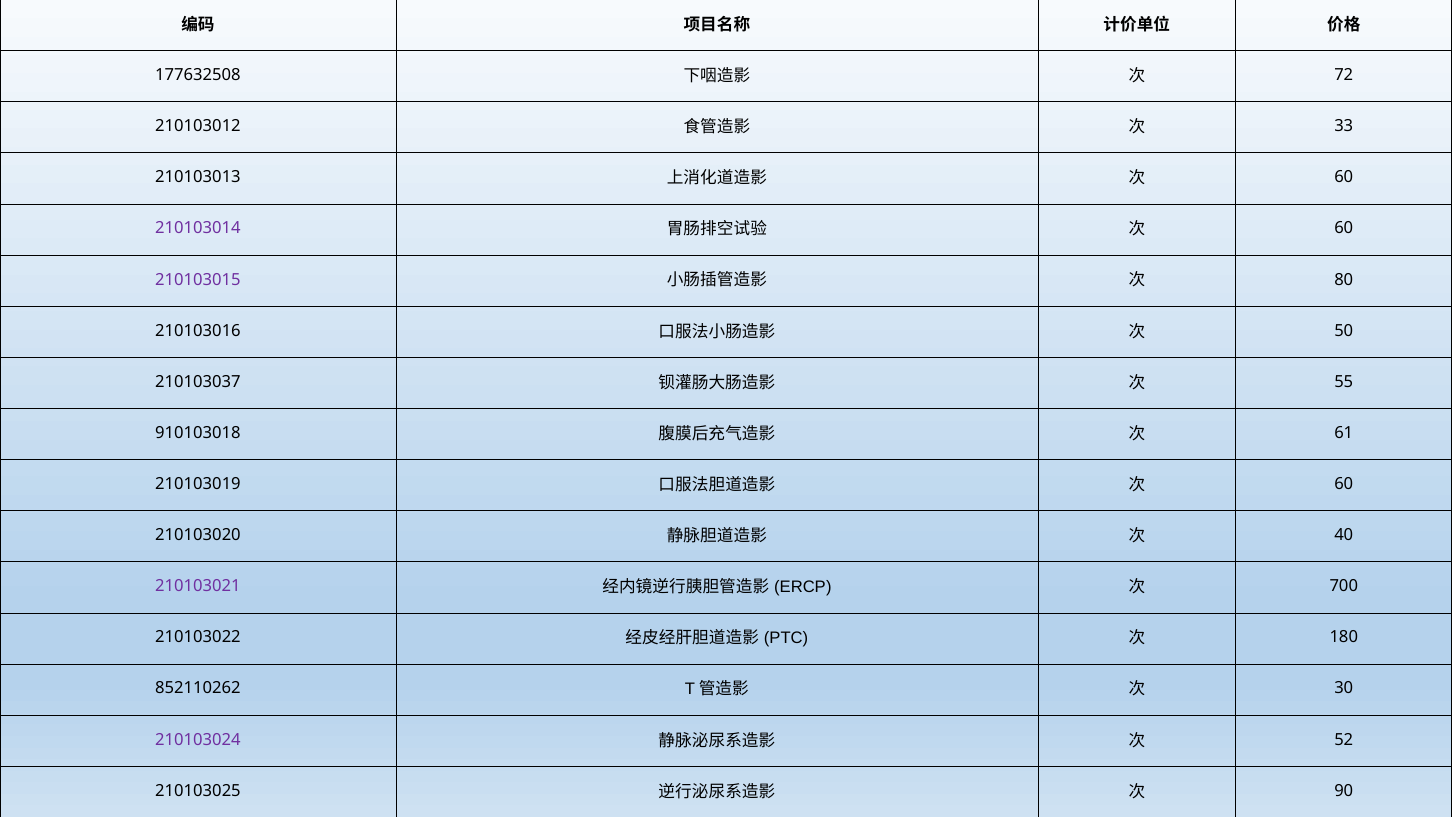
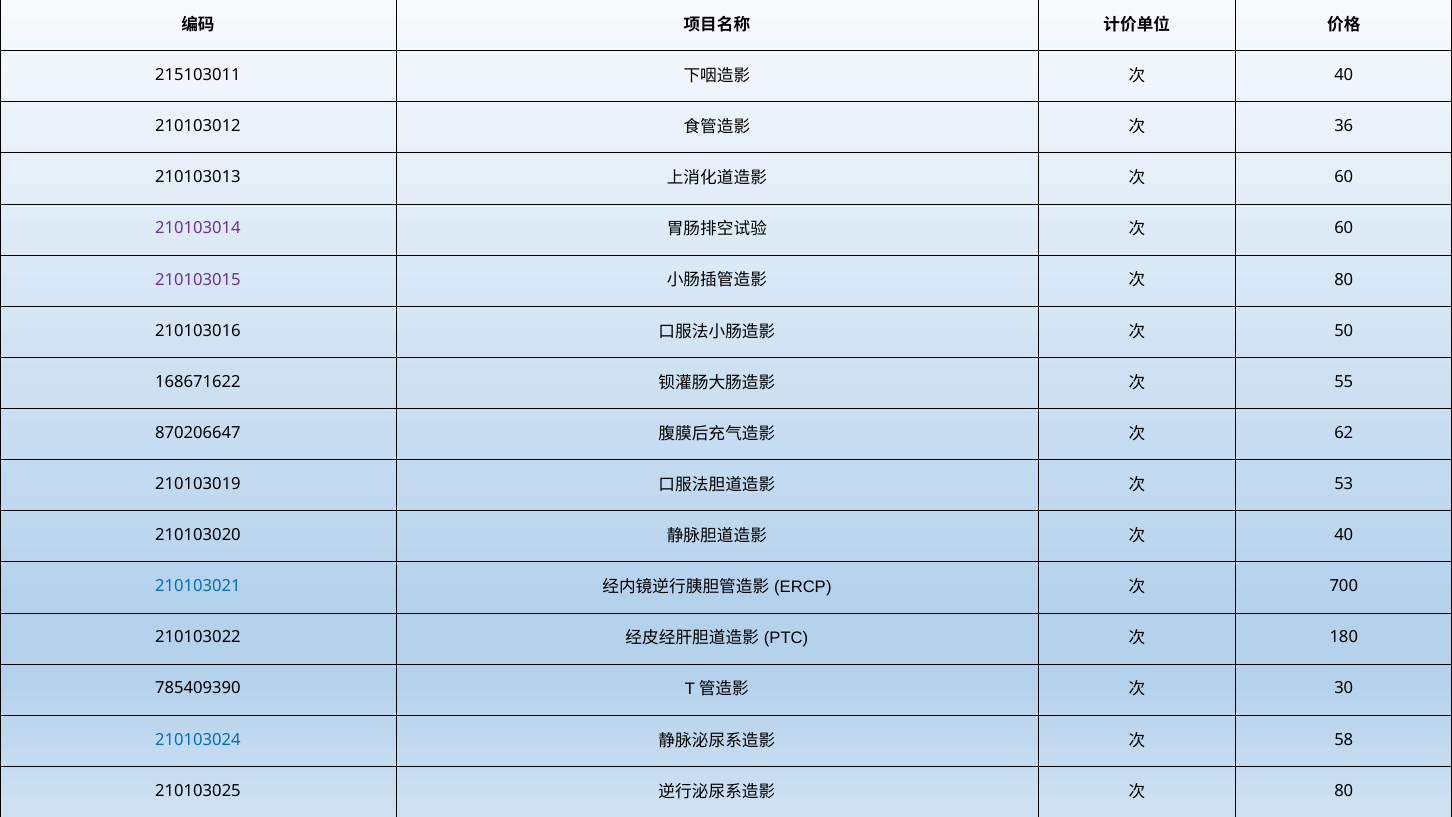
177632508: 177632508 -> 215103011 (198, 75)
72: 72 -> 40 (1344, 75)
33: 33 -> 36 (1344, 126)
210103037: 210103037 -> 168671622 (198, 382)
910103018: 910103018 -> 870206647 (198, 433)
61: 61 -> 62 (1344, 433)
60: 60 -> 53 (1344, 484)
210103021 colour: purple -> blue (198, 586)
852110262: 852110262 -> 785409390 (198, 688)
210103024 colour: purple -> blue (198, 739)
52: 52 -> 58 (1344, 739)
90: 90 -> 80 (1344, 791)
